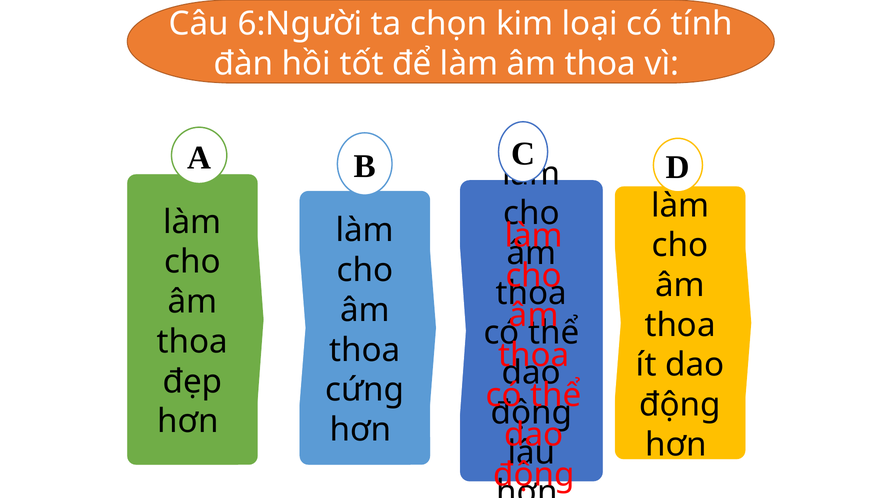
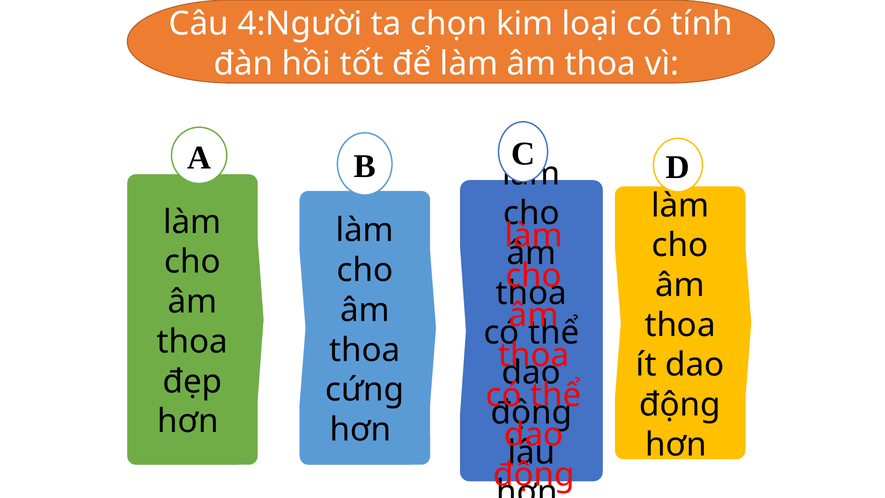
6:Người: 6:Người -> 4:Người (300, 24)
